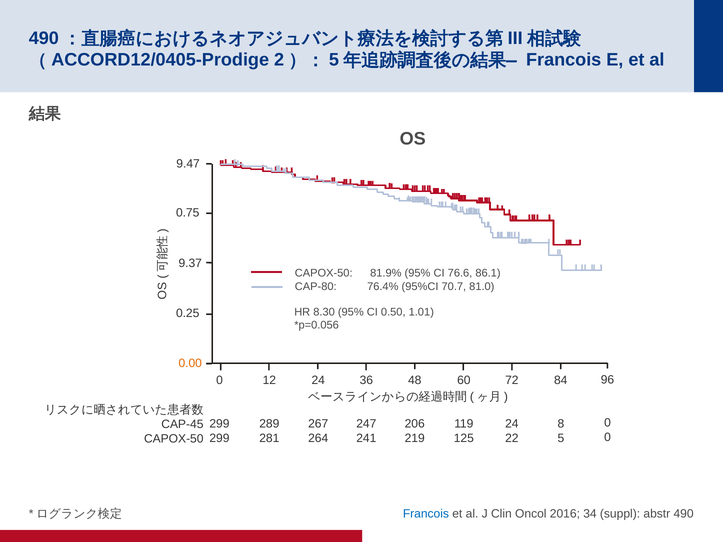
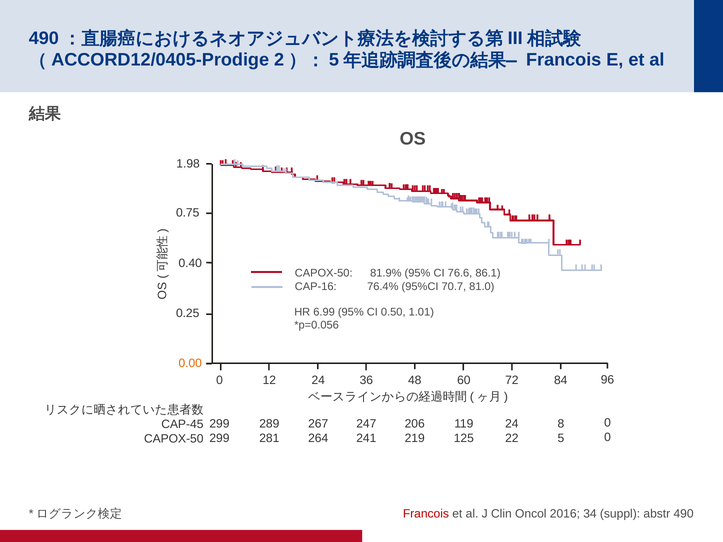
9.47: 9.47 -> 1.98 (188, 164)
9.37: 9.37 -> 0.40 (190, 263)
CAP-80: CAP-80 -> CAP-16 (316, 287)
8.30: 8.30 -> 6.99 (324, 312)
Francois colour: blue -> red (426, 514)
